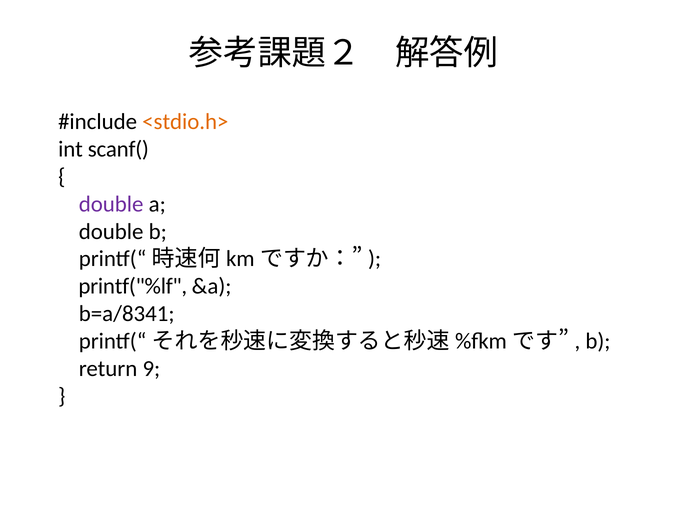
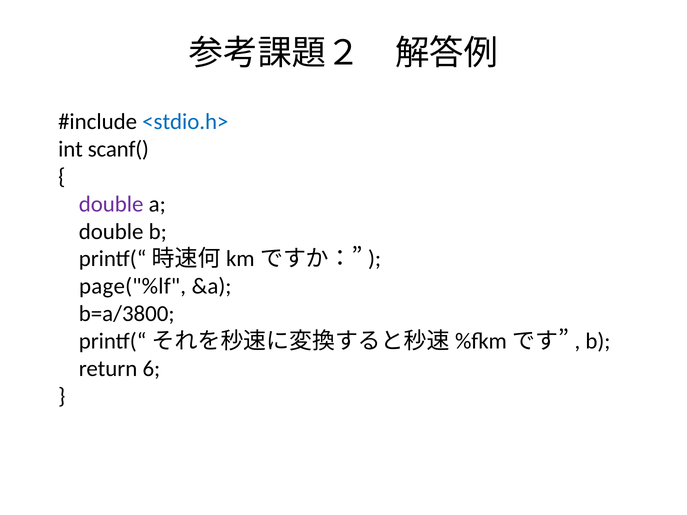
<stdio.h> colour: orange -> blue (185, 122)
printf("%lf: printf("%lf -> page("%lf (133, 287)
b=a/8341: b=a/8341 -> b=a/3800 (127, 314)
9: 9 -> 6 (151, 369)
